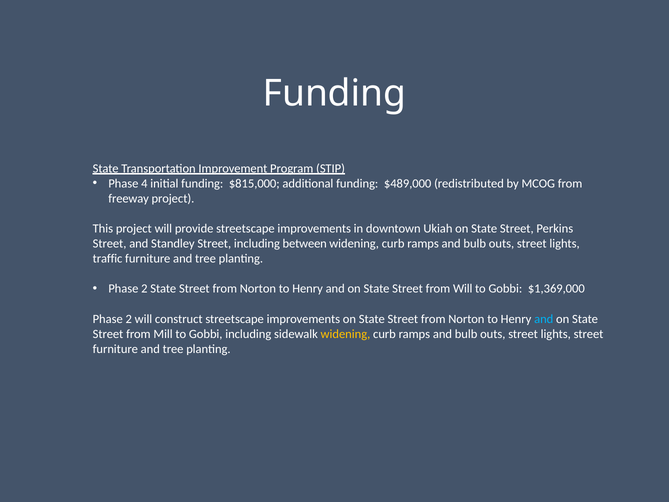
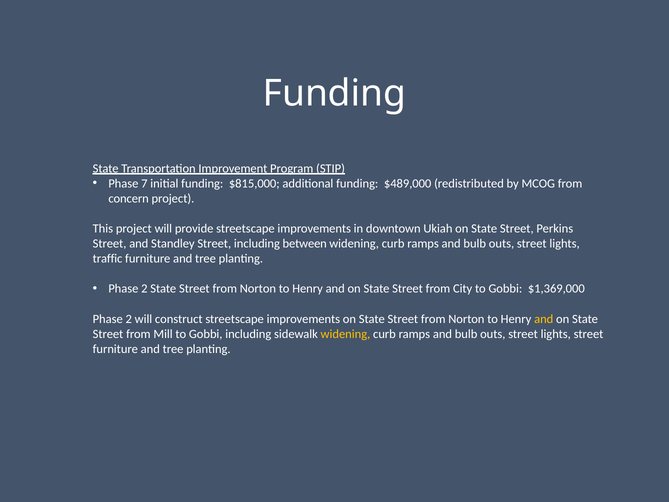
4: 4 -> 7 (144, 183)
freeway: freeway -> concern (129, 198)
from Will: Will -> City (463, 289)
and colour: light blue -> yellow (544, 319)
